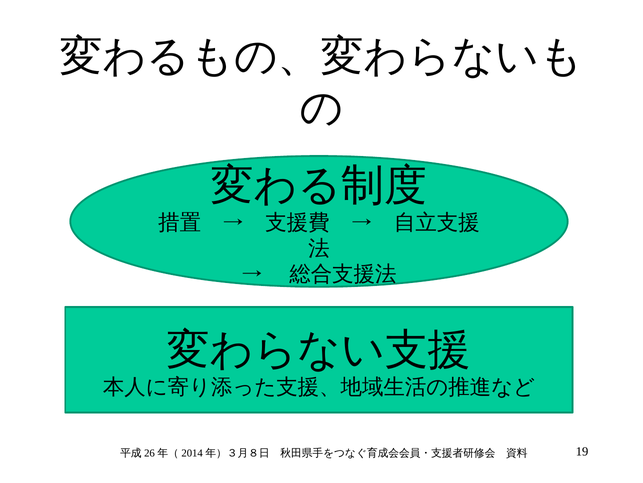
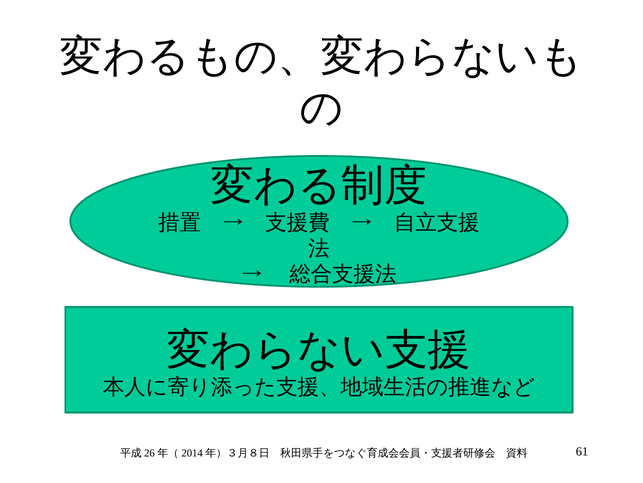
19: 19 -> 61 (582, 451)
